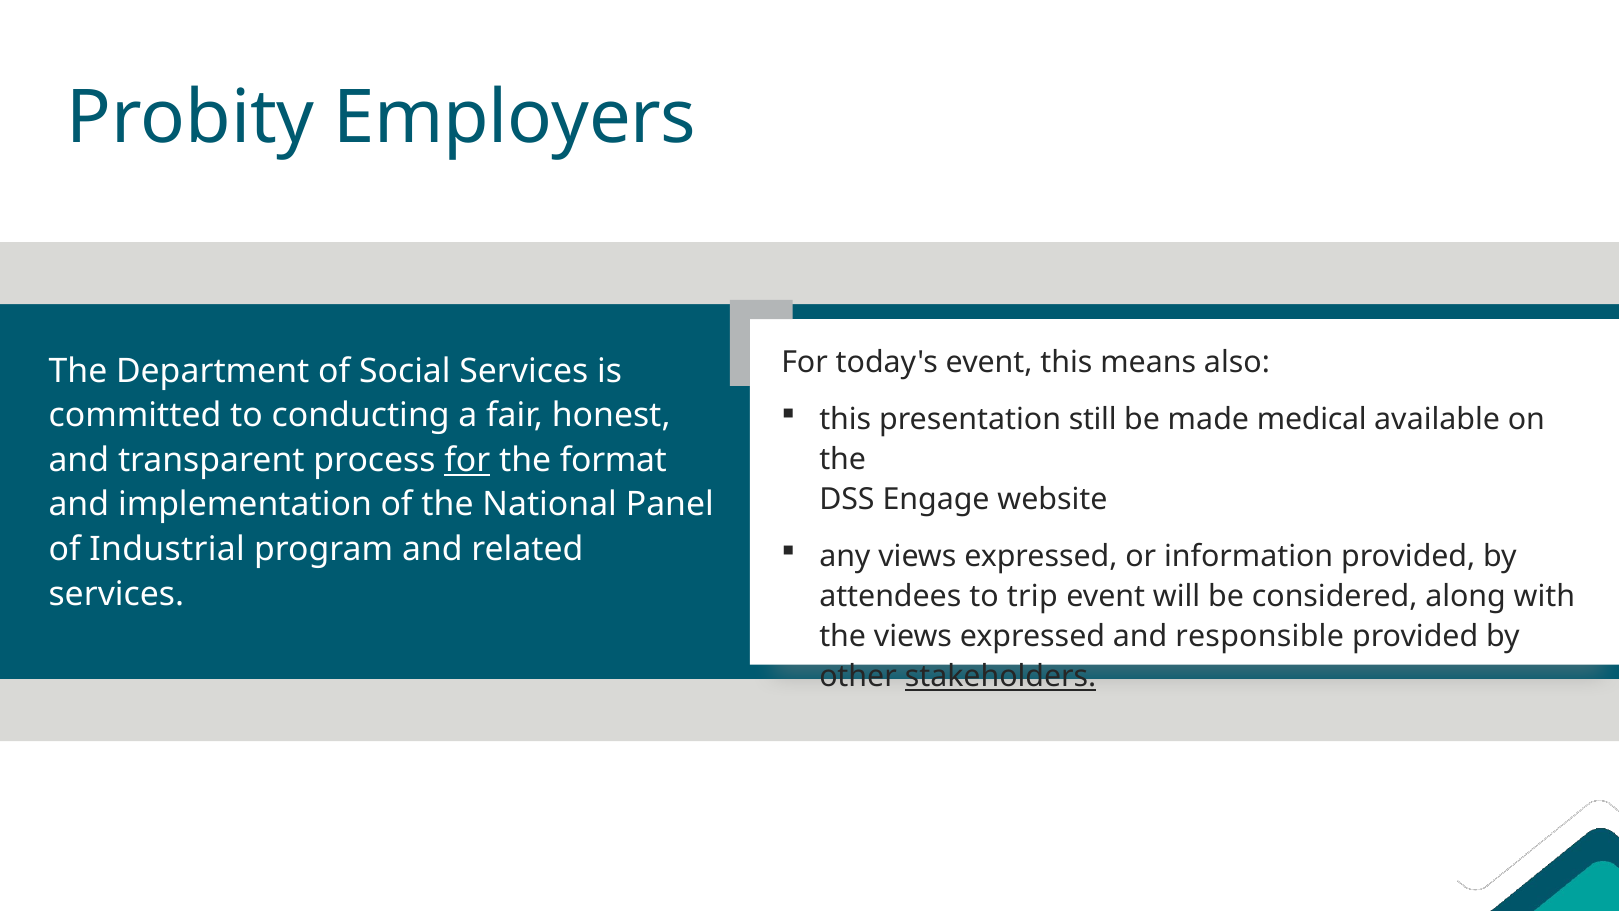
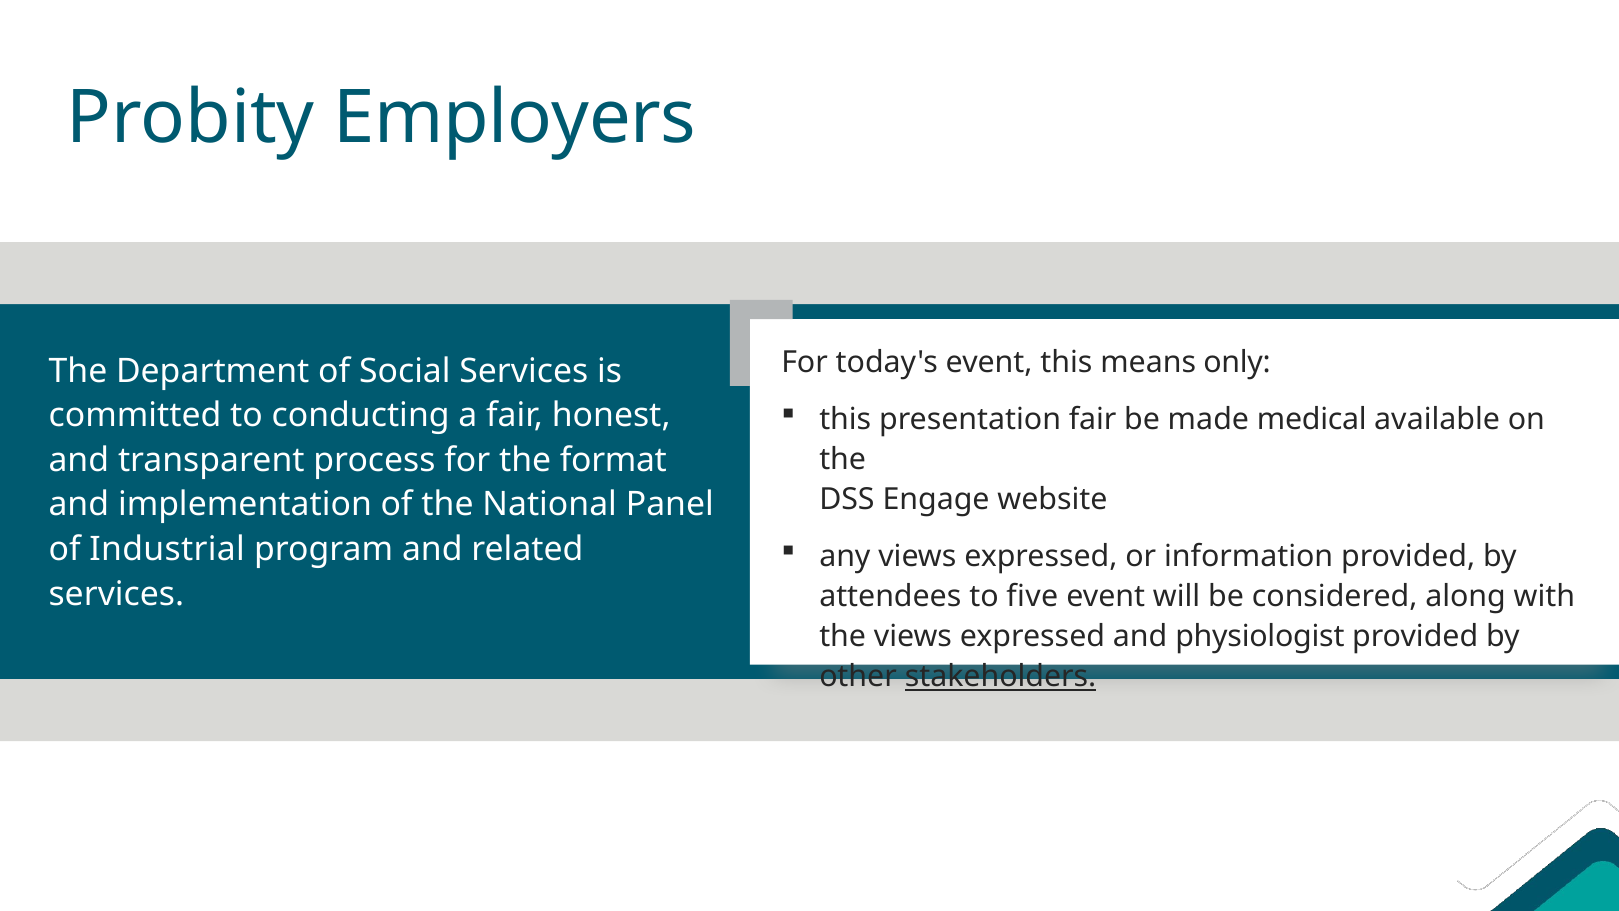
also: also -> only (1237, 362)
presentation still: still -> fair (1093, 419)
for underline: present -> none (467, 460)
trip: trip -> five (1032, 597)
responsible: responsible -> physiologist (1260, 637)
